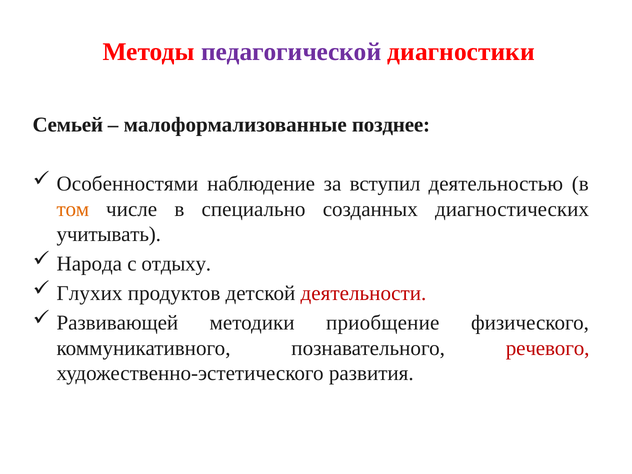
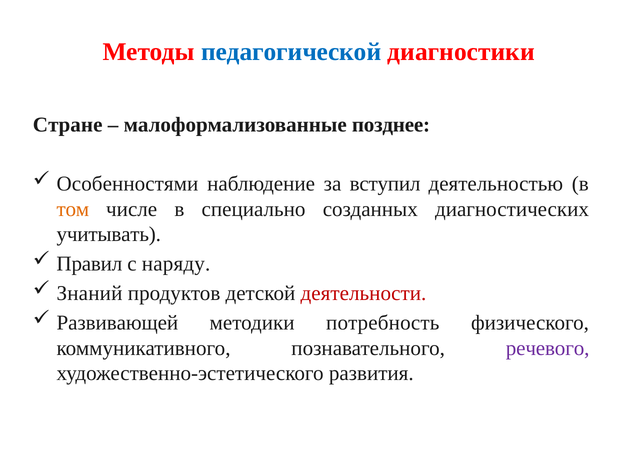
педагогической colour: purple -> blue (291, 52)
Семьей: Семьей -> Стране (68, 125)
Народа: Народа -> Правил (89, 264)
отдыху: отдыху -> наряду (176, 264)
Глухих: Глухих -> Знаний (90, 293)
приобщение: приобщение -> потребность (383, 323)
речевого colour: red -> purple (548, 348)
